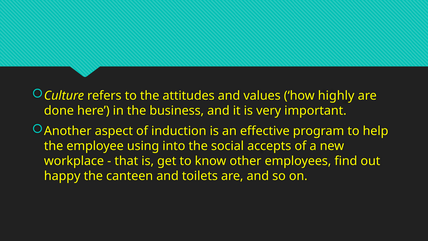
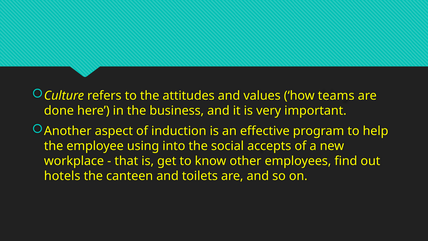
highly: highly -> teams (336, 96)
happy: happy -> hotels (62, 176)
